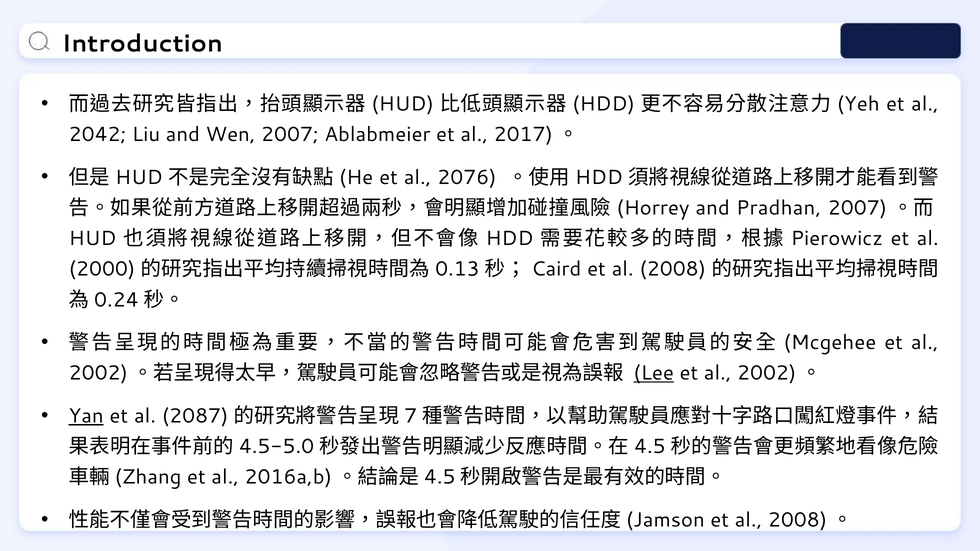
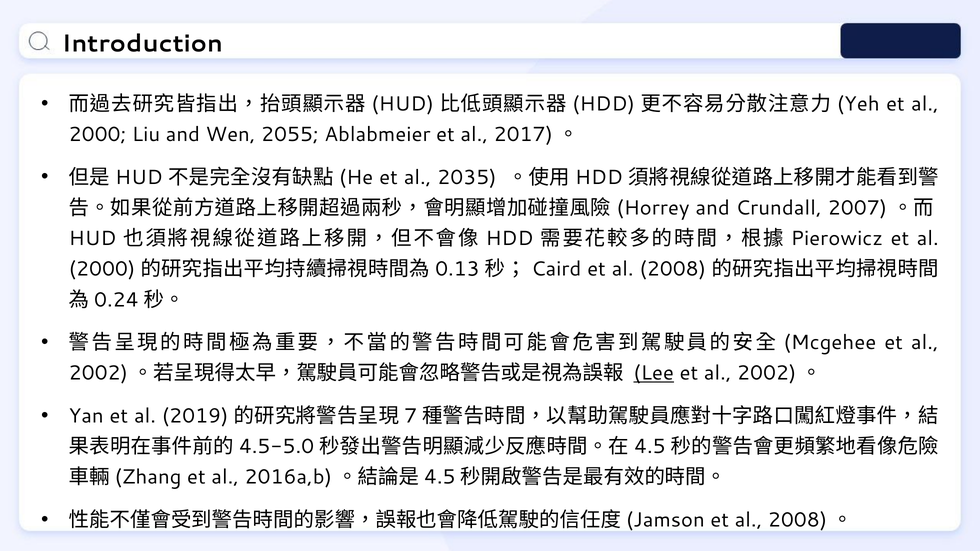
2042: 2042 -> 2000 (97, 135)
Wen 2007: 2007 -> 2055 (290, 135)
2076: 2076 -> 2035 (467, 177)
Pradhan: Pradhan -> Crundall (779, 208)
Yan underline: present -> none (86, 416)
2087: 2087 -> 2019 (195, 416)
